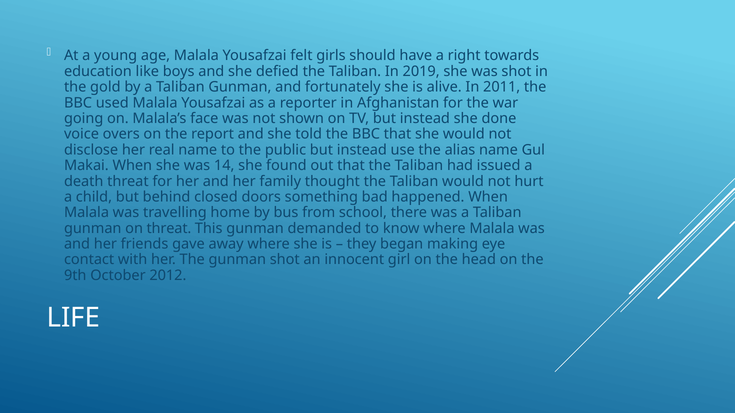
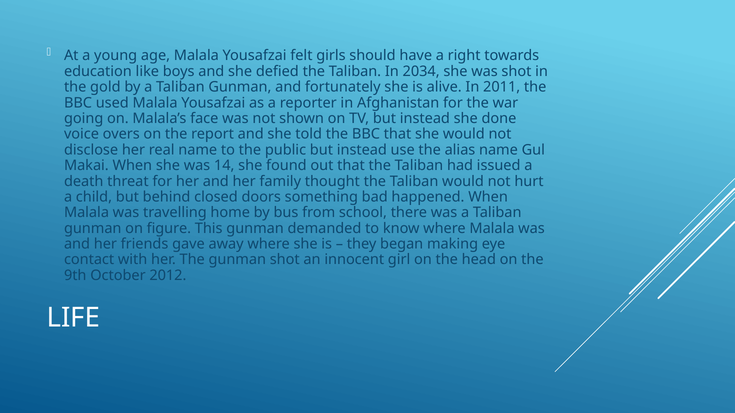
2019: 2019 -> 2034 (421, 71)
on threat: threat -> figure (169, 229)
